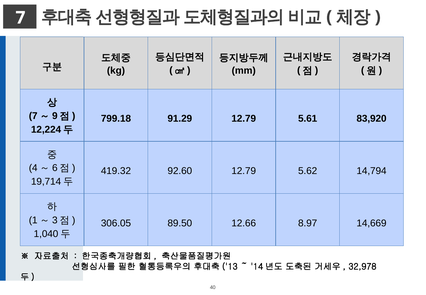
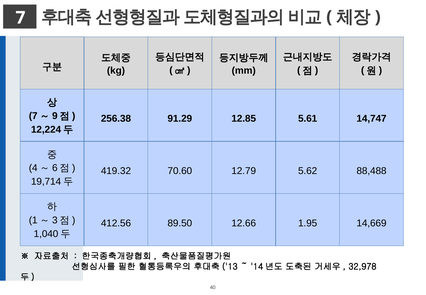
799.18: 799.18 -> 256.38 (116, 119)
91.29 12.79: 12.79 -> 12.85 (244, 119)
83,920: 83,920 -> 14,747 (372, 119)
92.60: 92.60 -> 70.60 (180, 171)
14,794: 14,794 -> 88,488 (372, 171)
306.05: 306.05 -> 412.56 (116, 223)
8.97: 8.97 -> 1.95 (308, 223)
